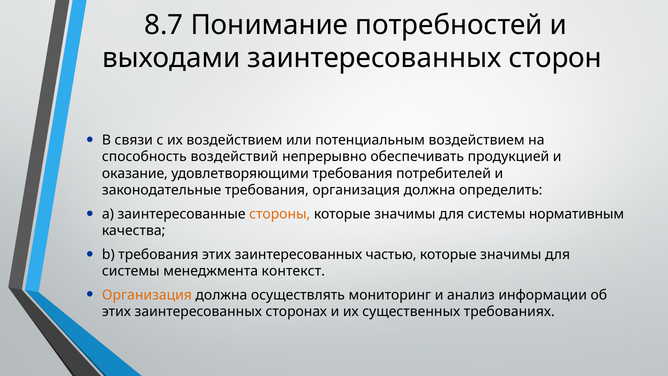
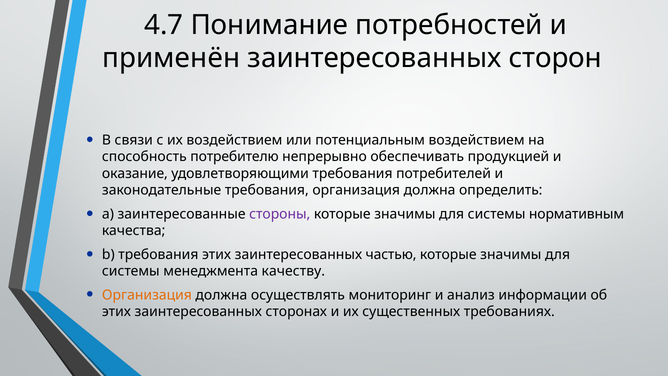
8.7: 8.7 -> 4.7 (164, 25)
выходами: выходами -> применён (171, 58)
воздействий: воздействий -> потребителю (235, 157)
стороны colour: orange -> purple (280, 214)
контекст: контекст -> качеству (293, 271)
